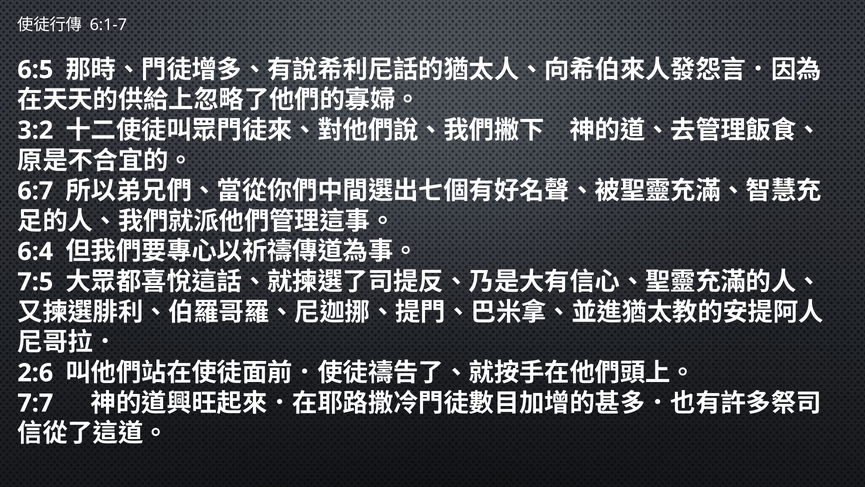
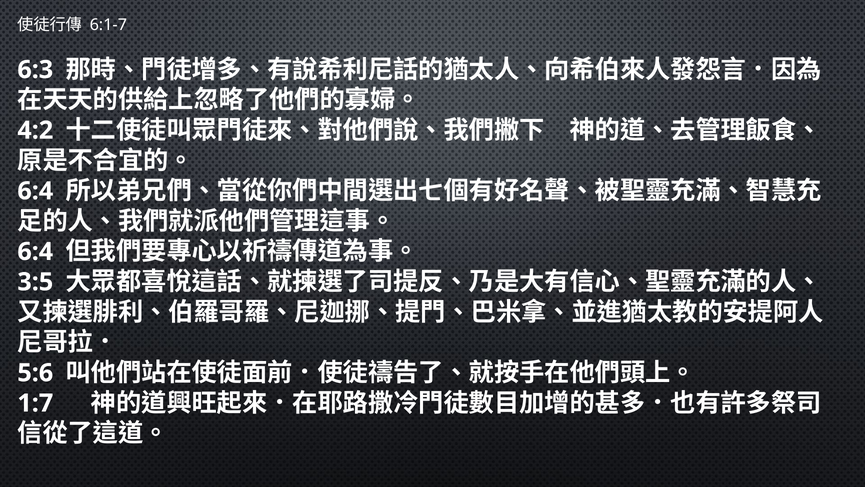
6:5: 6:5 -> 6:3 (35, 70)
3:2: 3:2 -> 4:2 (35, 130)
6:7: 6:7 -> 6:4 (35, 191)
7:5: 7:5 -> 3:5 (35, 282)
2:6: 2:6 -> 5:6 (35, 373)
7:7: 7:7 -> 1:7 (35, 403)
